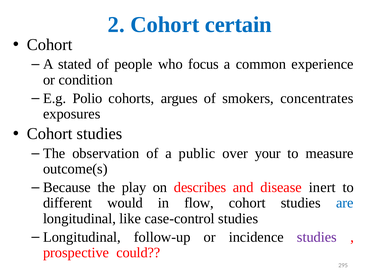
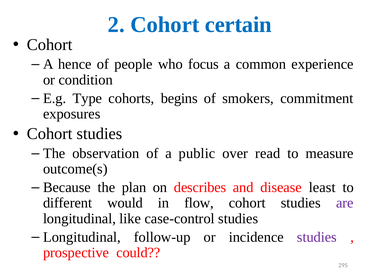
stated: stated -> hence (75, 64)
Polio: Polio -> Type (87, 98)
argues: argues -> begins (179, 98)
concentrates: concentrates -> commitment (317, 98)
your: your -> read (268, 153)
play: play -> plan (134, 187)
inert: inert -> least (322, 187)
are colour: blue -> purple (345, 203)
